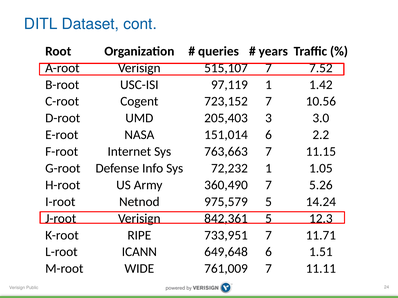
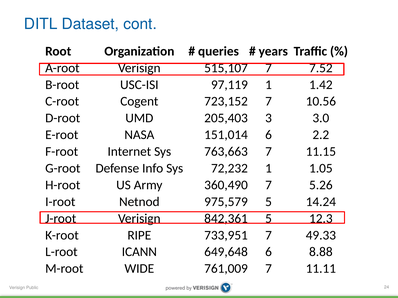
11.71: 11.71 -> 49.33 (321, 236)
1.51: 1.51 -> 8.88 (321, 252)
